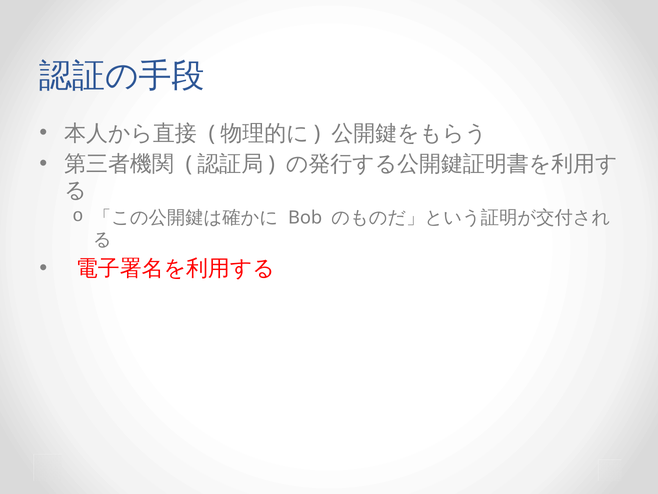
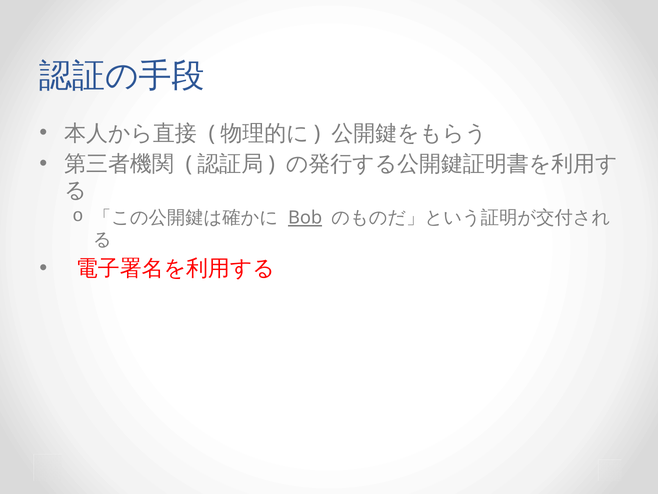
Bob underline: none -> present (305, 218)
